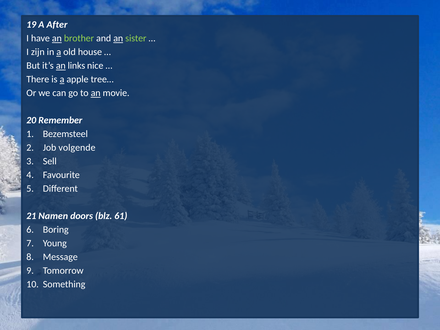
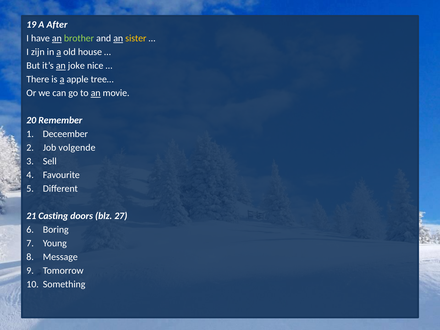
sister colour: light green -> yellow (136, 38)
links: links -> joke (76, 66)
Bezemsteel: Bezemsteel -> Deceember (65, 134)
Namen: Namen -> Casting (53, 216)
61: 61 -> 27 (121, 216)
